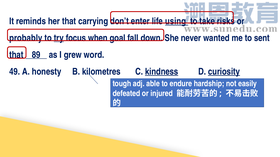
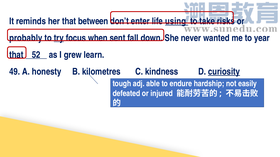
carrying: carrying -> between (93, 21)
goal: goal -> sent (118, 38)
sent: sent -> year (262, 38)
89: 89 -> 52 (36, 55)
word: word -> learn (94, 55)
kindness underline: present -> none (162, 72)
